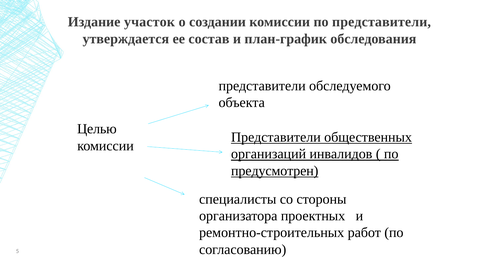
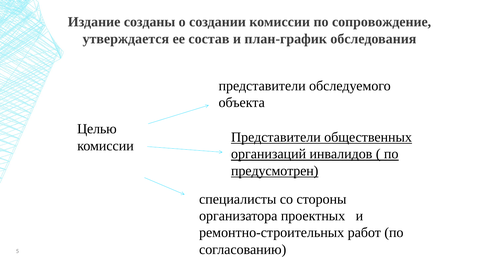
участок: участок -> созданы (150, 22)
по представители: представители -> сопровождение (382, 22)
